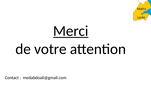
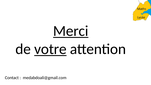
votre underline: none -> present (50, 49)
